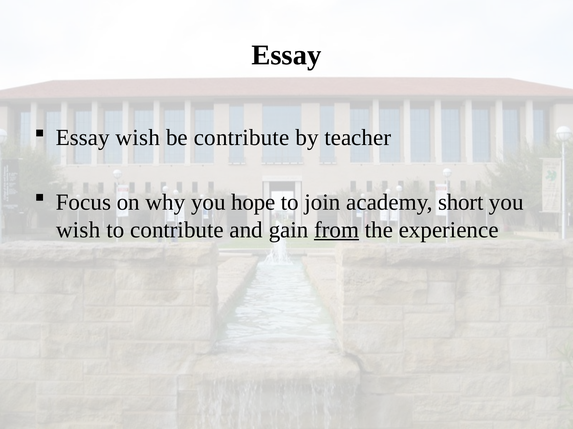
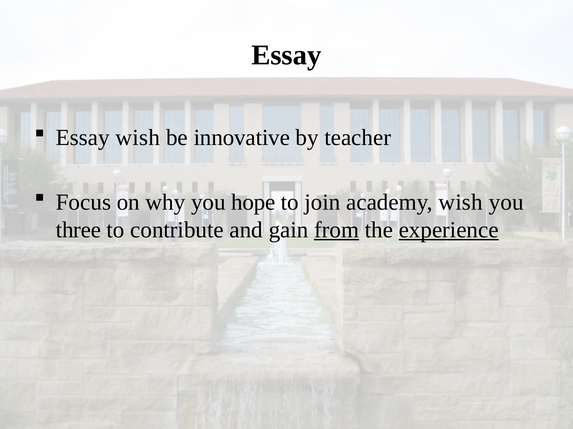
be contribute: contribute -> innovative (242, 138)
academy short: short -> wish (461, 202)
wish: wish -> three (78, 230)
experience underline: none -> present (449, 230)
